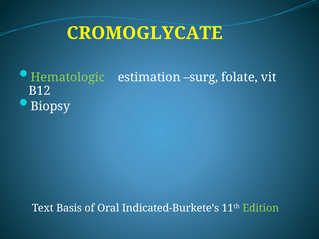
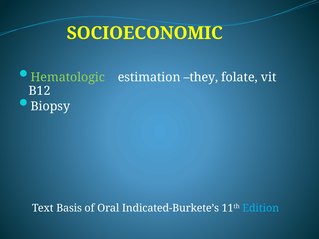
CROMOGLYCATE: CROMOGLYCATE -> SOCIOECONOMIC (145, 33)
surg: surg -> they (201, 77)
Edition colour: light green -> light blue (261, 208)
